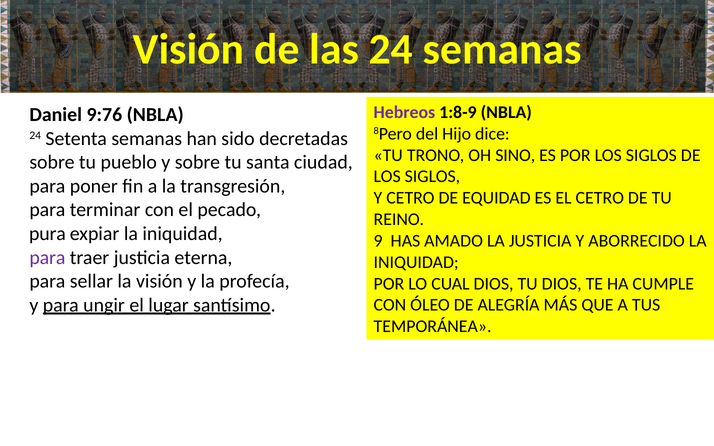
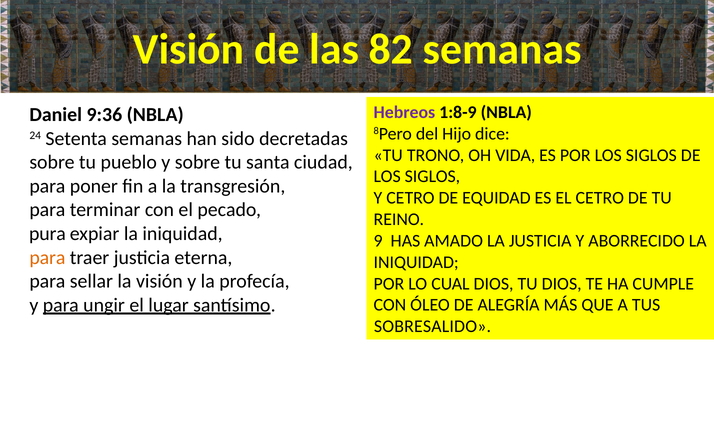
las 24: 24 -> 82 (391, 49)
9:76: 9:76 -> 9:36 (104, 115)
SINO: SINO -> VIDA (515, 155)
para colour: purple -> orange (47, 258)
TEMPORÁNEA: TEMPORÁNEA -> SOBRESALIDO (433, 327)
